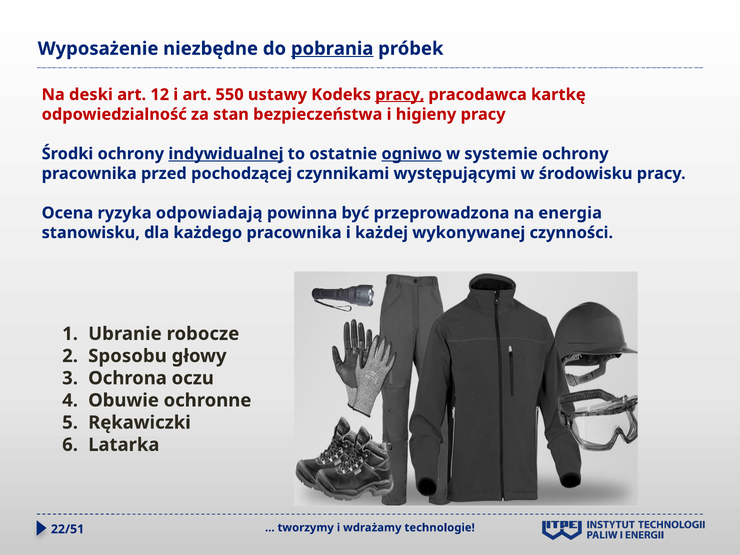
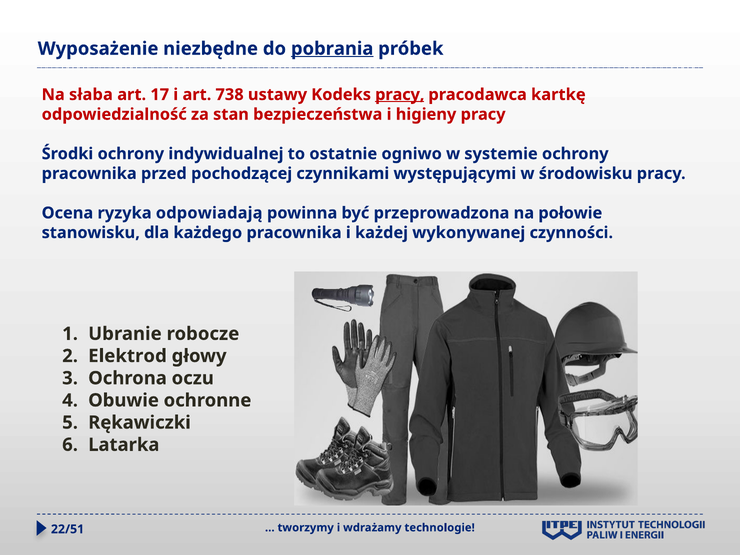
deski: deski -> słaba (91, 95)
12: 12 -> 17 (160, 95)
550: 550 -> 738 (230, 95)
indywidualnej underline: present -> none (226, 154)
ogniwo underline: present -> none (412, 154)
energia: energia -> połowie (570, 213)
Sposobu: Sposobu -> Elektrod (127, 356)
